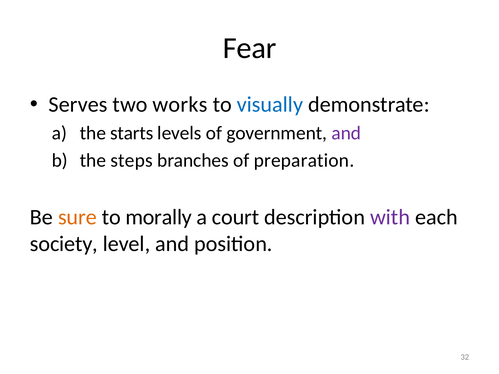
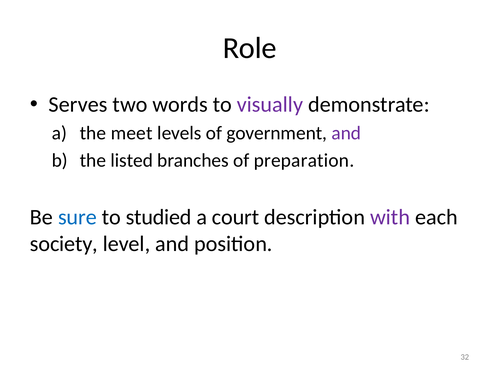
Fear: Fear -> Role (250, 48)
works: works -> words (180, 105)
visually colour: blue -> purple (270, 105)
starts: starts -> meet (132, 133)
steps: steps -> listed (132, 161)
sure colour: orange -> blue (77, 217)
morally: morally -> studied (159, 217)
